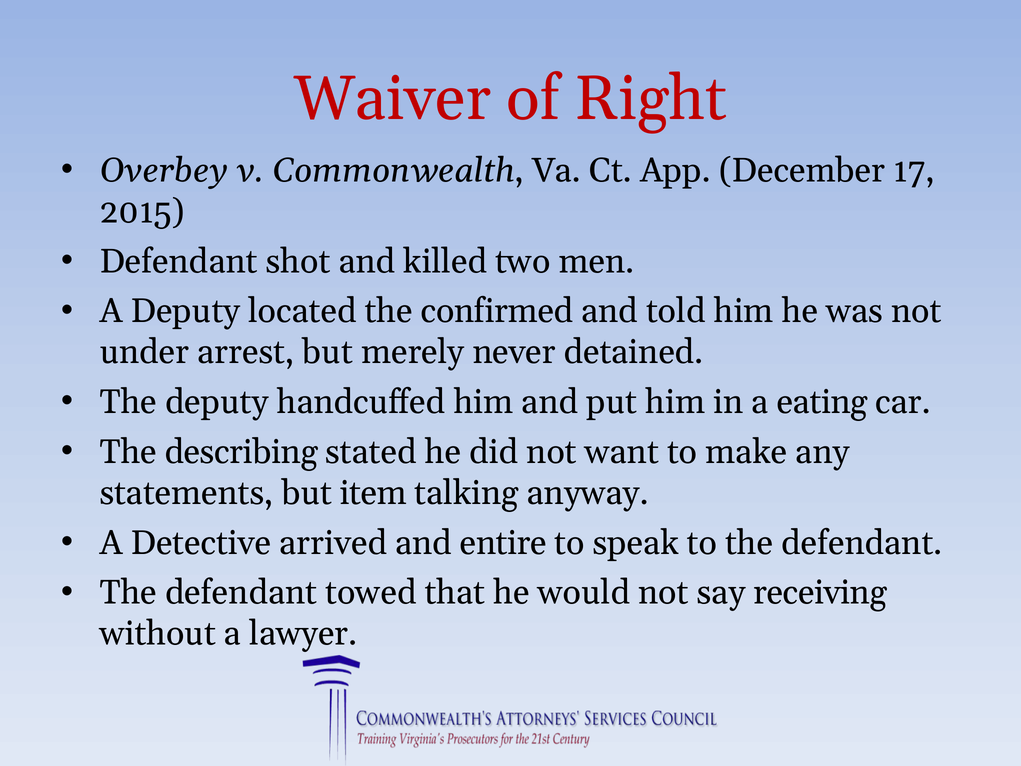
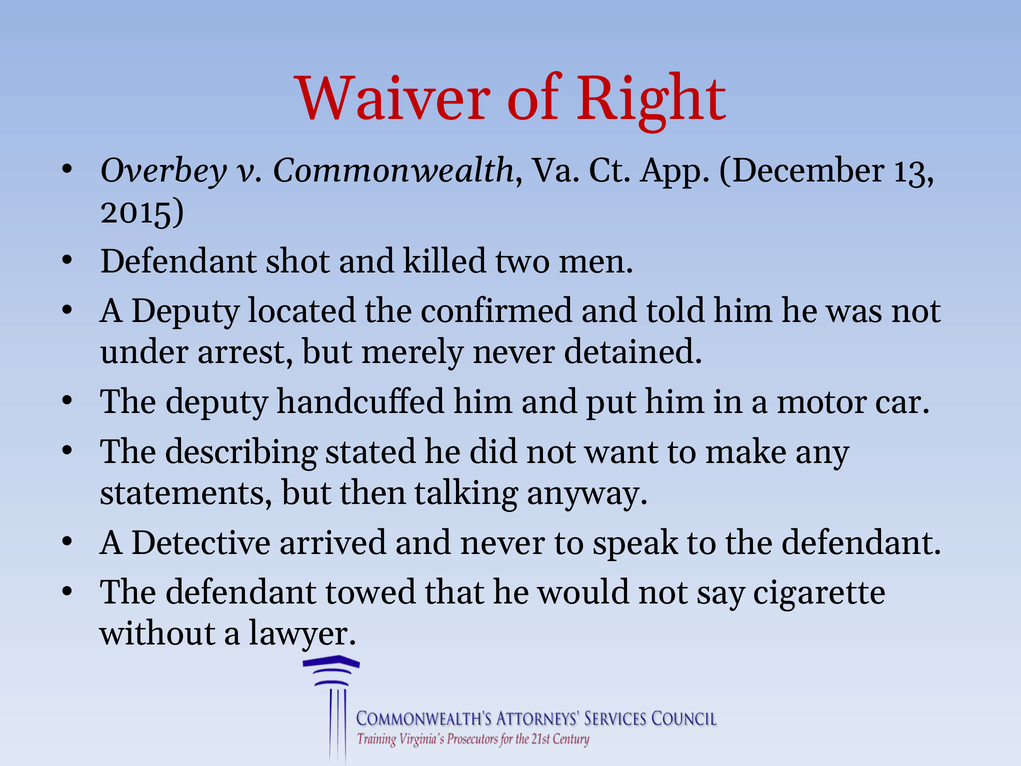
17: 17 -> 13 (914, 170)
eating: eating -> motor (822, 402)
item: item -> then (373, 493)
and entire: entire -> never (503, 543)
receiving: receiving -> cigarette (820, 593)
